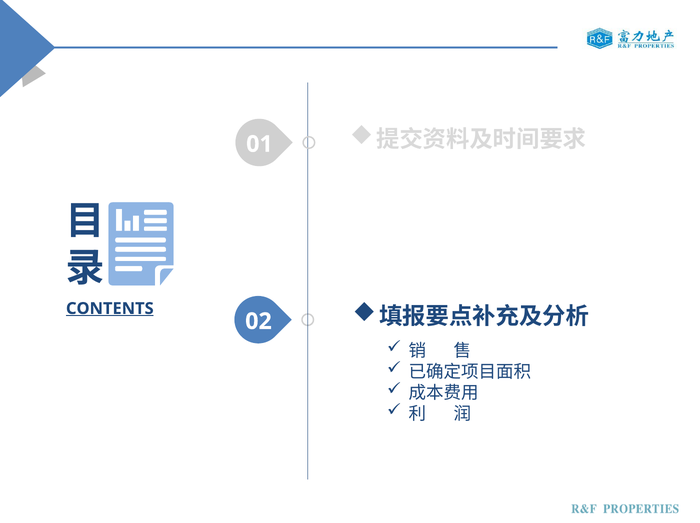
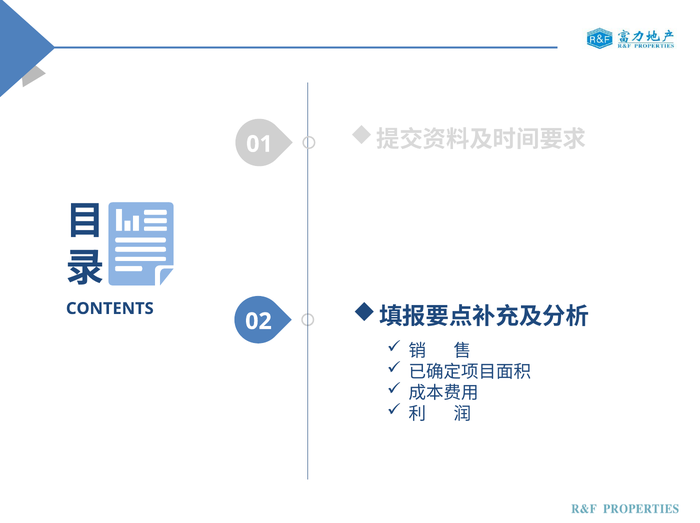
CONTENTS underline: present -> none (110, 309)
